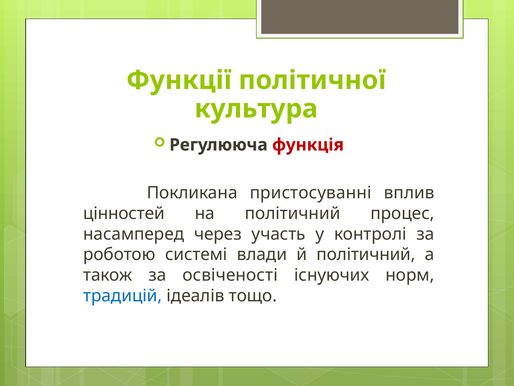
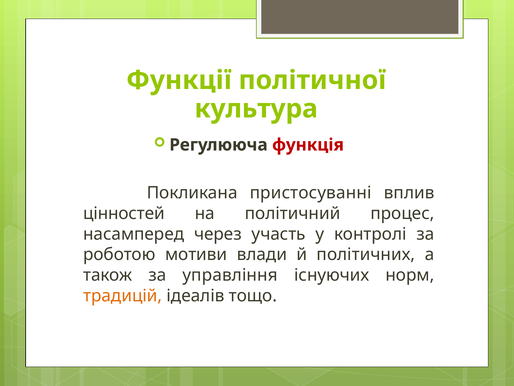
системі: системі -> мотиви (196, 254)
й політичний: політичний -> політичних (366, 254)
освіченості: освіченості -> управління (230, 275)
традицій colour: blue -> orange (123, 295)
